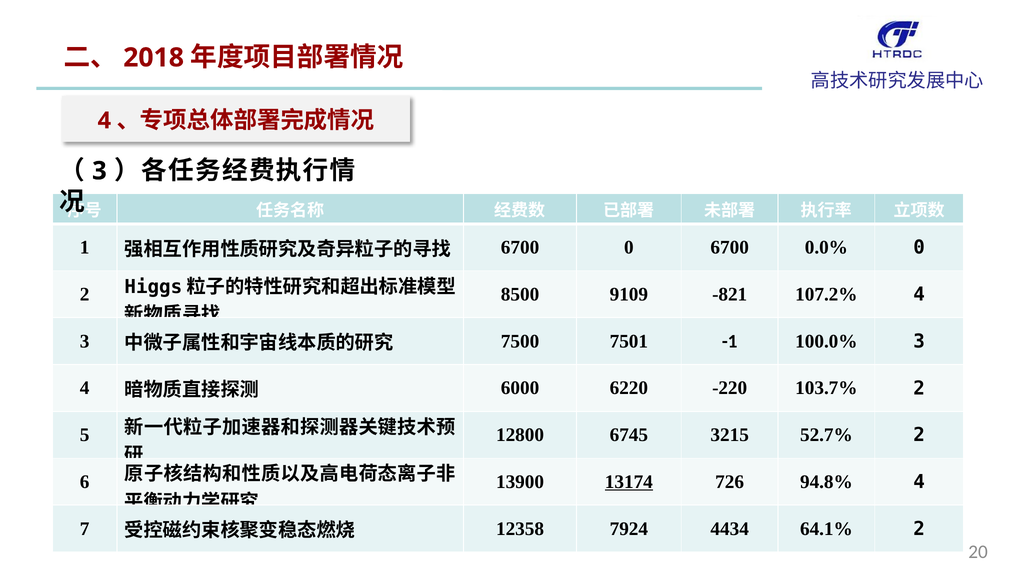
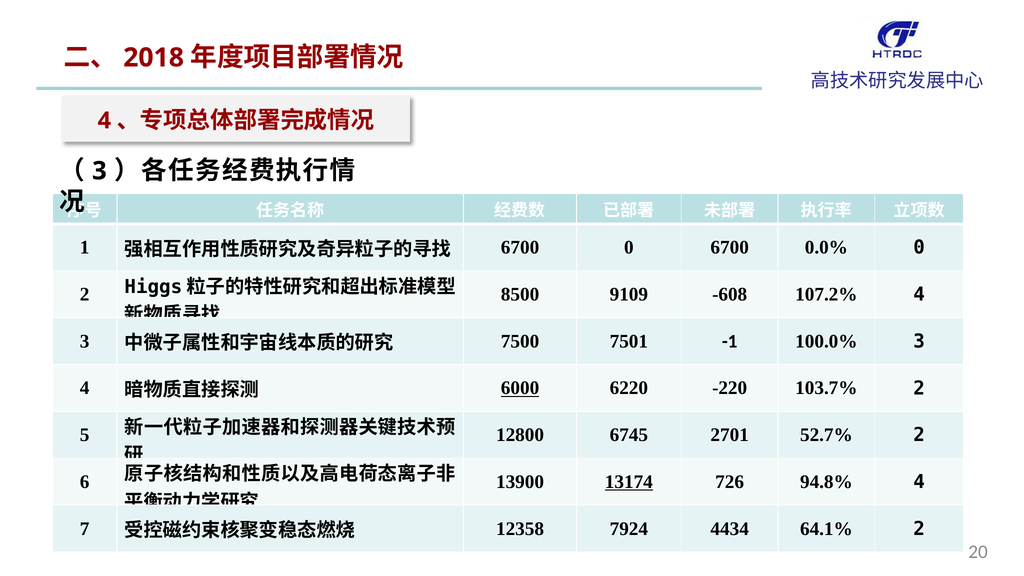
-821: -821 -> -608 (730, 294)
6000 underline: none -> present (520, 388)
3215: 3215 -> 2701 (730, 435)
